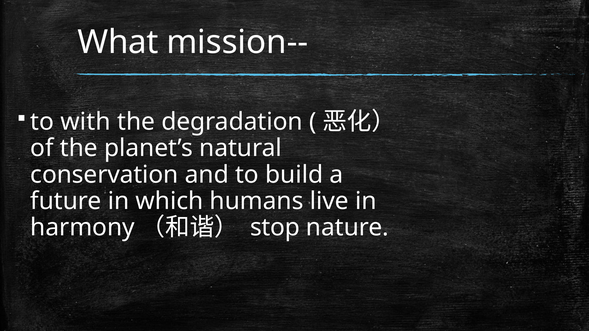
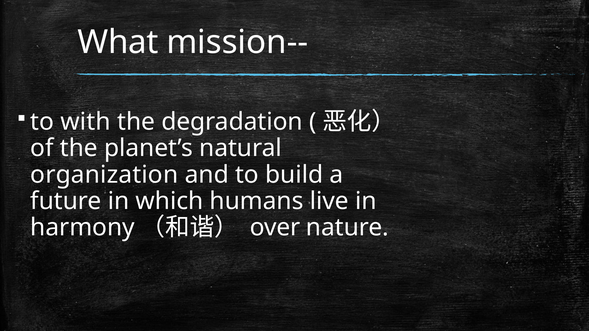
conservation: conservation -> organization (104, 175)
stop: stop -> over (275, 228)
